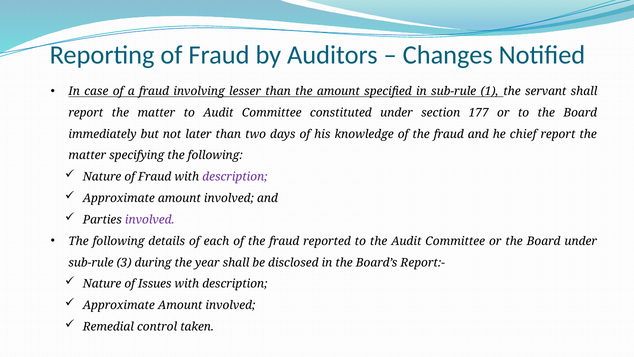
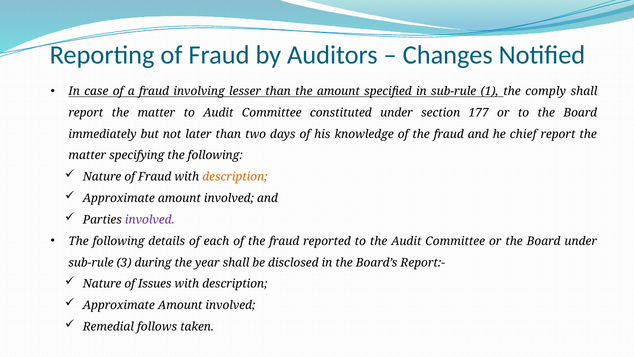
servant: servant -> comply (546, 91)
description colour: purple -> orange (235, 177)
control: control -> follows (157, 327)
